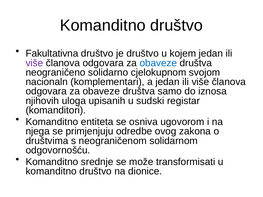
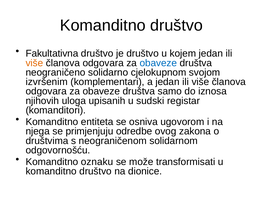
više colour: purple -> orange (34, 63)
nacionaln: nacionaln -> izvršenim (47, 82)
srednje: srednje -> oznaku (97, 162)
